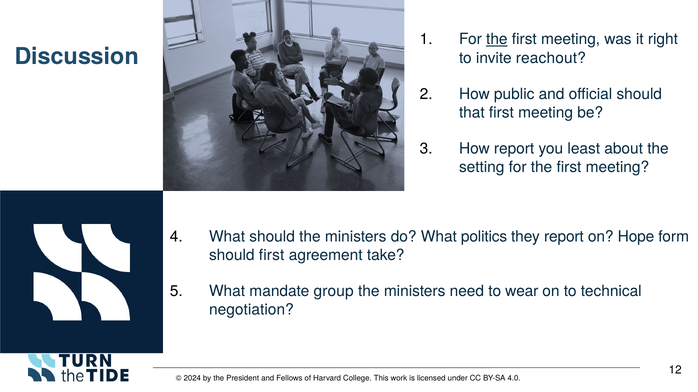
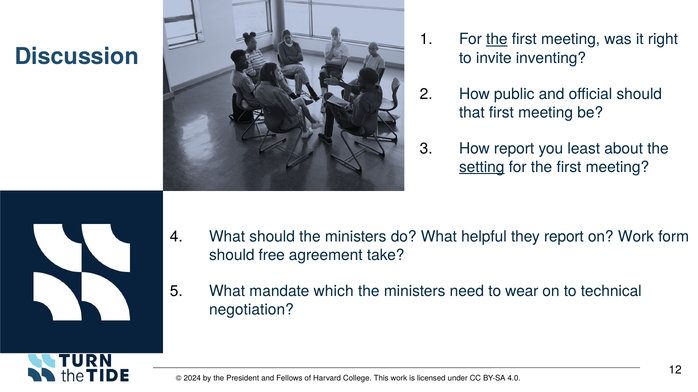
reachout: reachout -> inventing (551, 58)
setting underline: none -> present (482, 167)
politics: politics -> helpful (484, 237)
on Hope: Hope -> Work (636, 237)
should first: first -> free (272, 255)
group: group -> which (334, 291)
